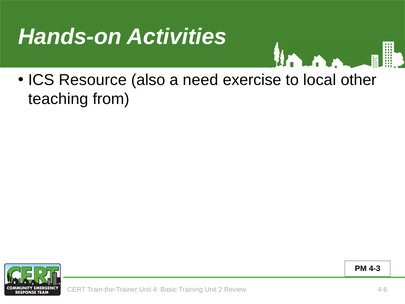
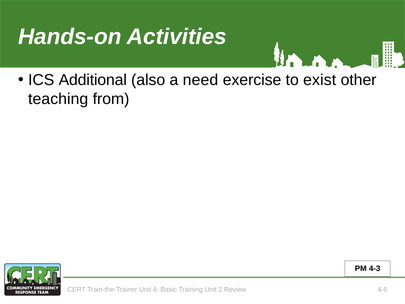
Resource: Resource -> Additional (93, 80)
local: local -> exist (320, 80)
